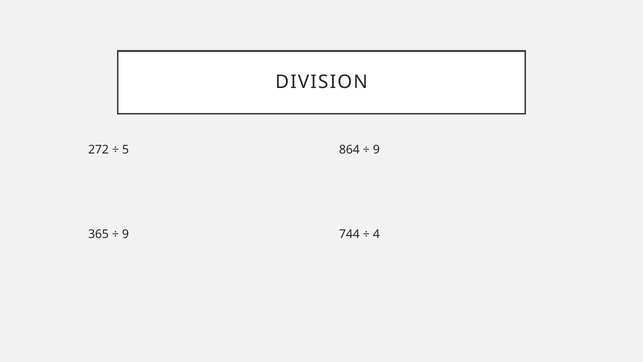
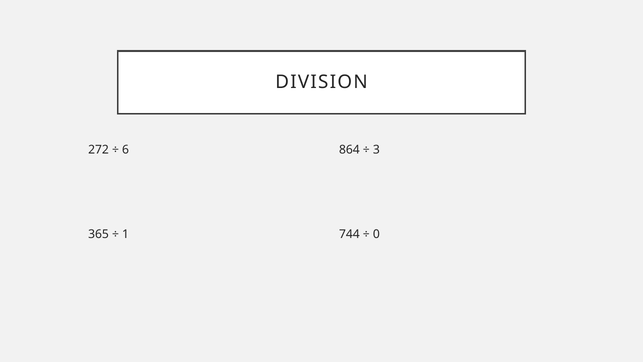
5: 5 -> 6 (125, 150)
9: 9 -> 3 (376, 150)
9: 9 -> 1 (125, 234)
4: 4 -> 0 (376, 234)
